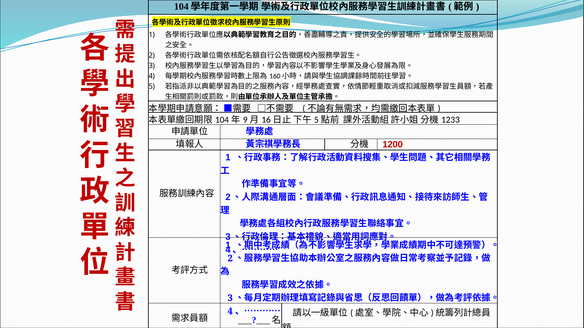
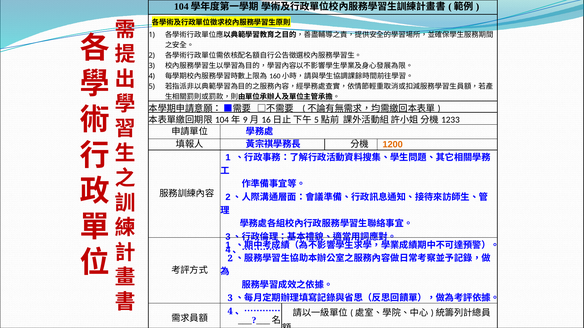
1200 colour: red -> orange (393, 145)
